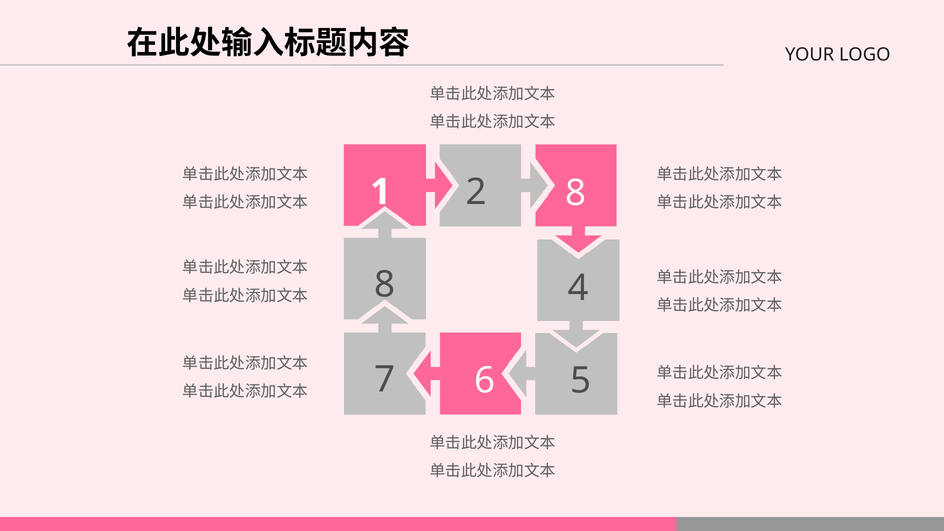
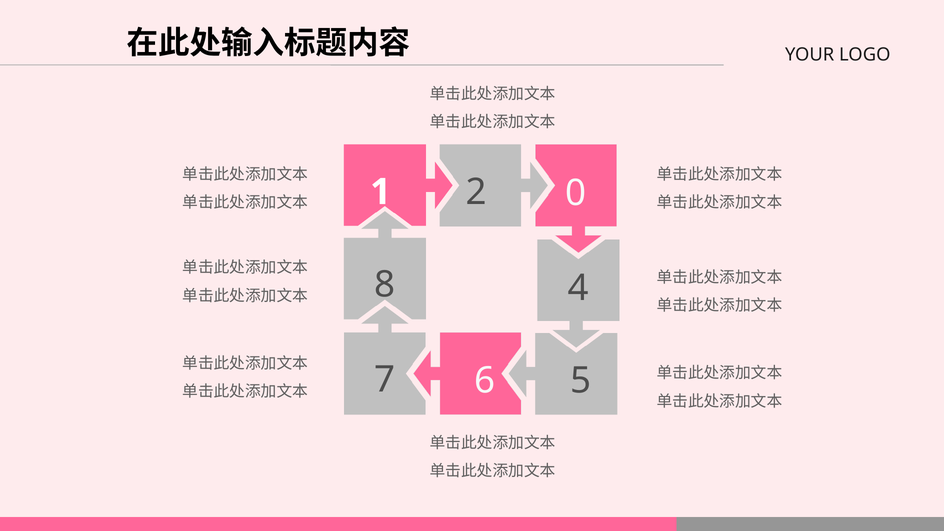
2 8: 8 -> 0 (576, 193)
